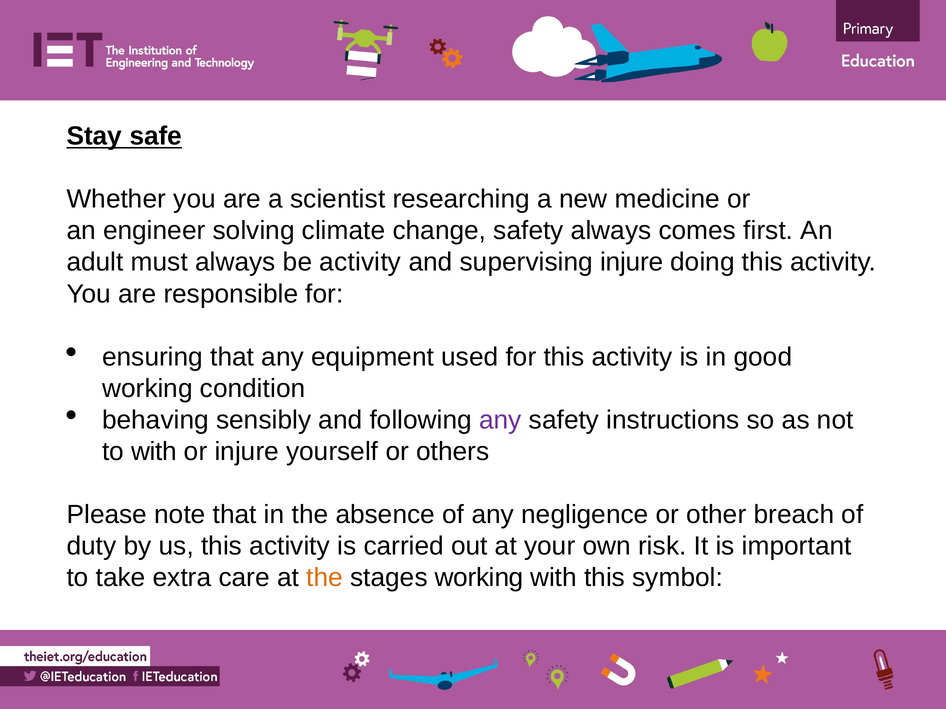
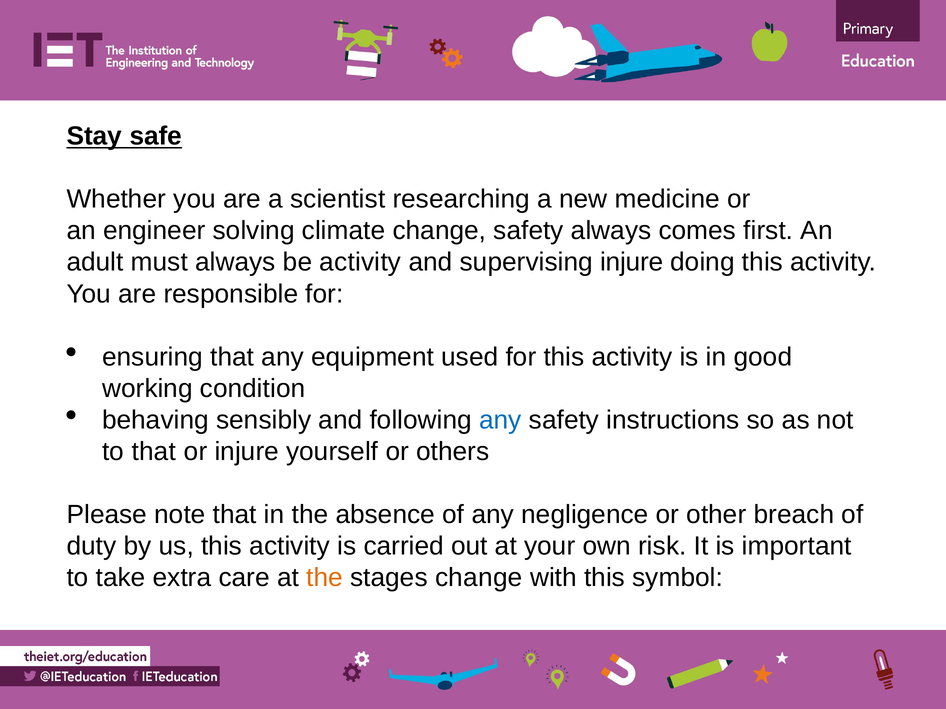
any colour: purple -> blue (500, 420)
to with: with -> that (154, 452)
stages working: working -> change (479, 578)
